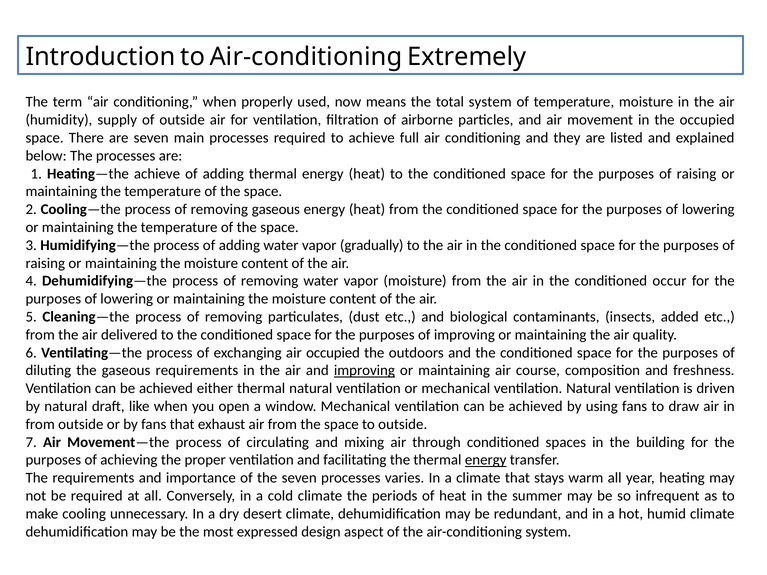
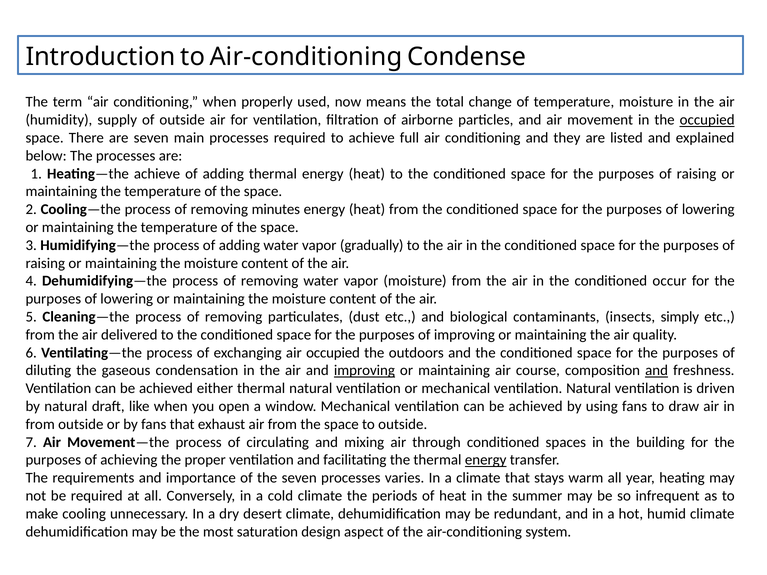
Extremely: Extremely -> Condense (467, 57)
total system: system -> change (490, 102)
occupied underline: none -> present (707, 120)
removing gaseous: gaseous -> minutes (276, 210)
added: added -> simply (680, 317)
gaseous requirements: requirements -> condensation (197, 371)
and underline: none -> present (657, 371)
expressed: expressed -> saturation (267, 532)
